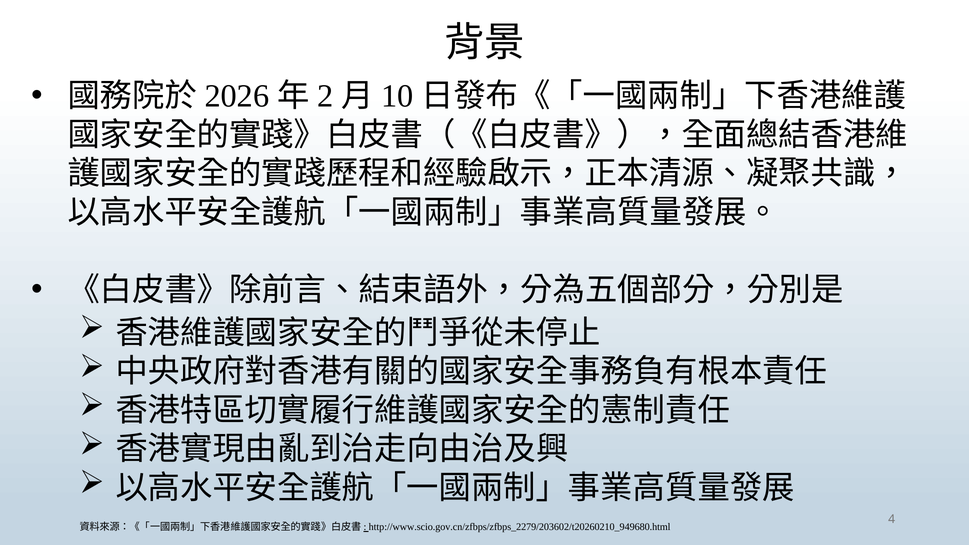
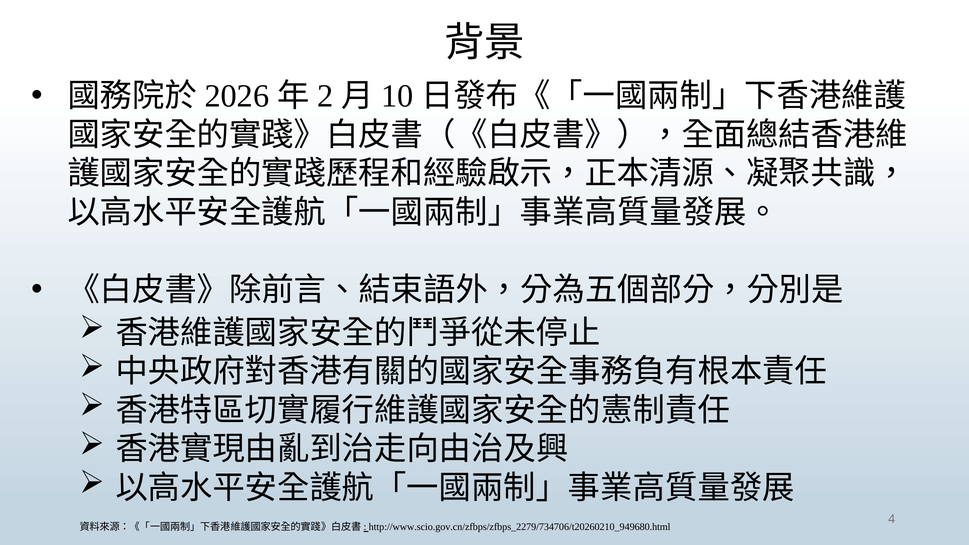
http://www.scio.gov.cn/zfbps/zfbps_2279/203602/t20260210_949680.html: http://www.scio.gov.cn/zfbps/zfbps_2279/203602/t20260210_949680.html -> http://www.scio.gov.cn/zfbps/zfbps_2279/734706/t20260210_949680.html (520, 527)
